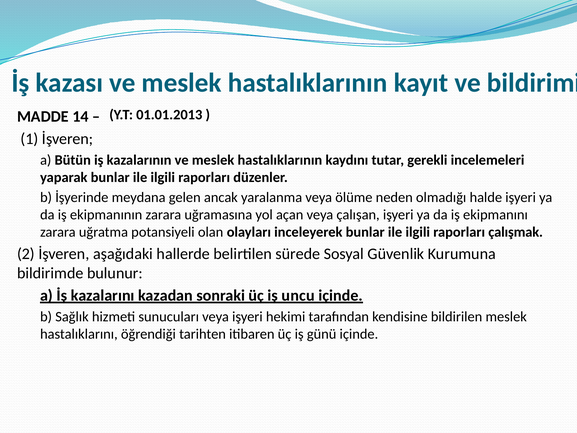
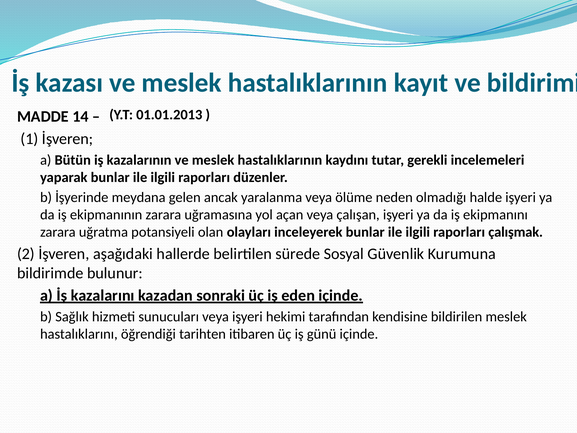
uncu: uncu -> eden (298, 295)
